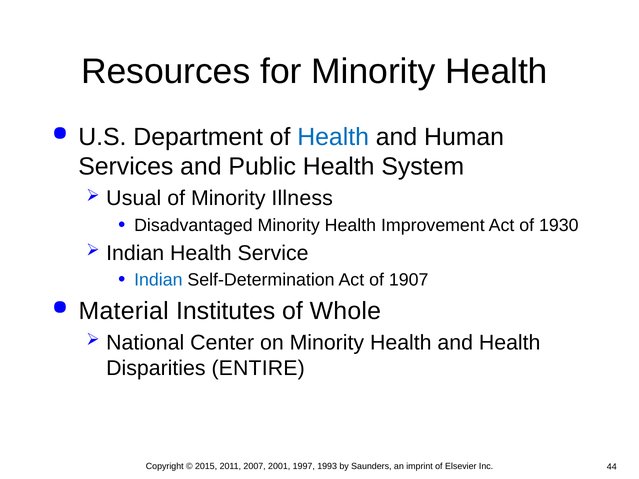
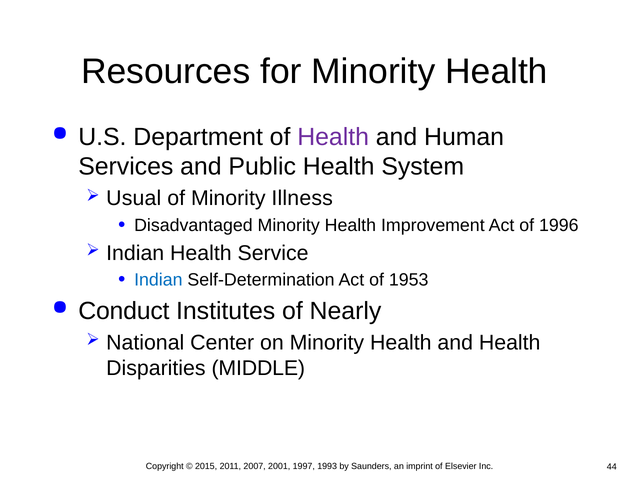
Health colour: blue -> purple (333, 137)
1930: 1930 -> 1996 (559, 225)
1907: 1907 -> 1953 (409, 280)
Material: Material -> Conduct (124, 311)
Whole: Whole -> Nearly (345, 311)
ENTIRE: ENTIRE -> MIDDLE (258, 368)
